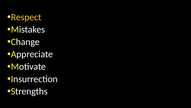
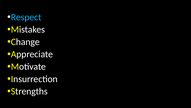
Respect colour: yellow -> light blue (26, 17)
